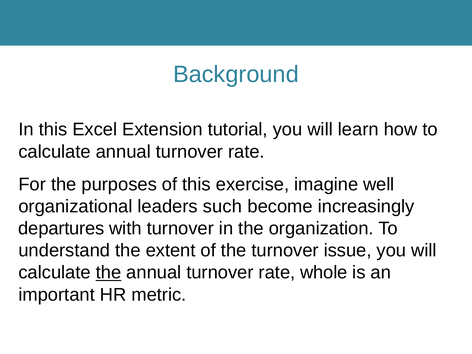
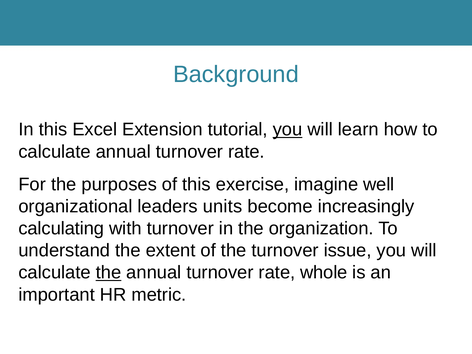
you underline: none -> present (288, 130)
such: such -> units (223, 206)
departures: departures -> calculating (61, 229)
